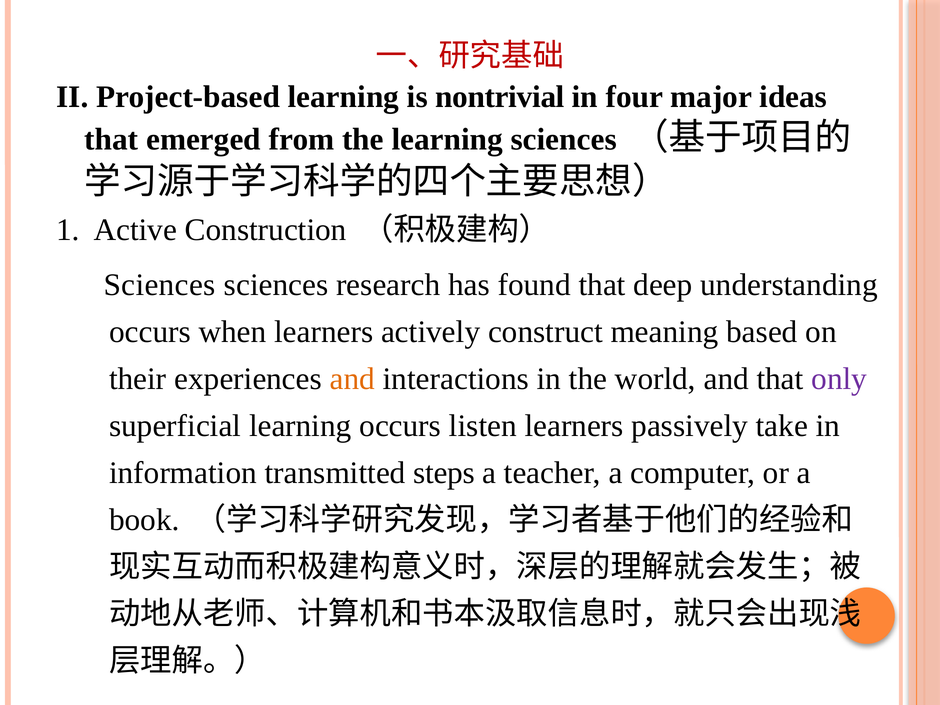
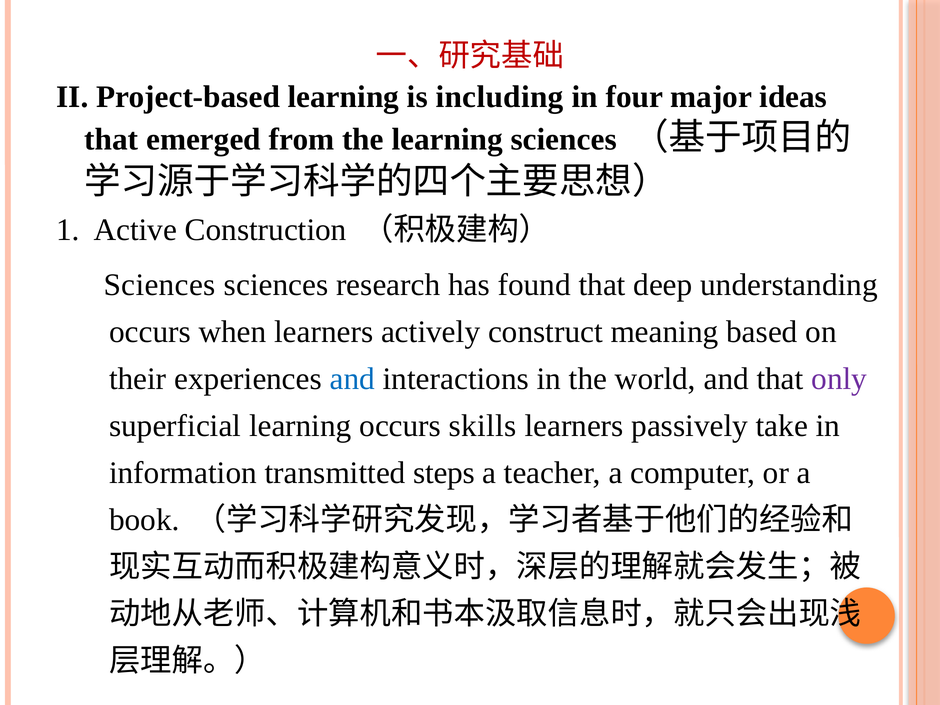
nontrivial: nontrivial -> including (500, 97)
and colour: orange -> blue (352, 379)
listen: listen -> skills (483, 426)
